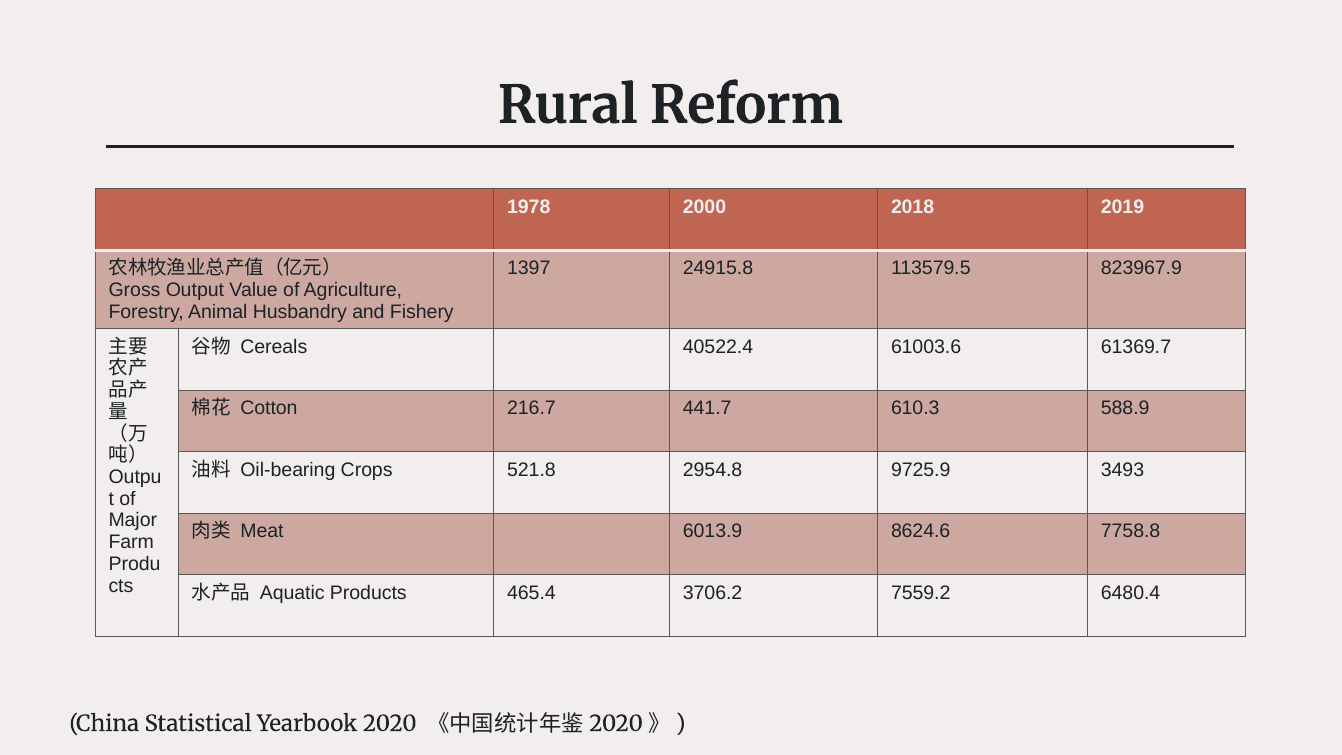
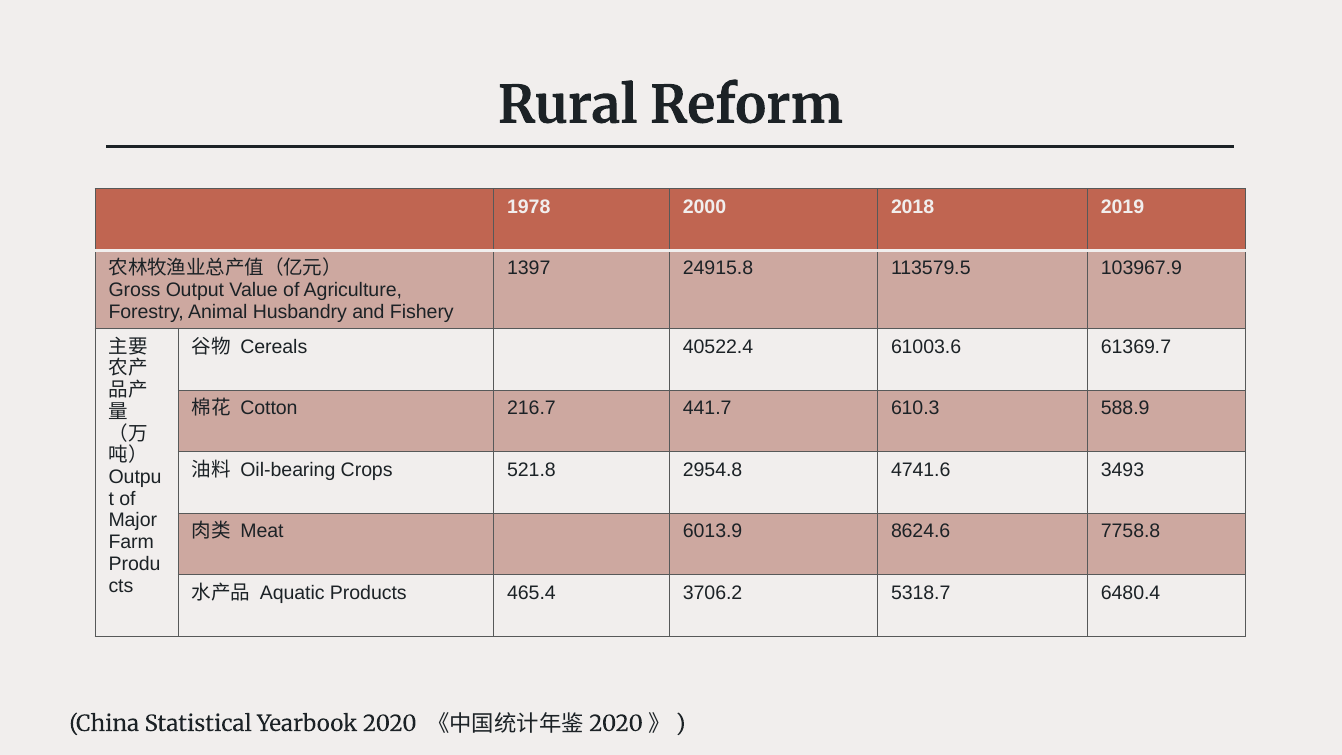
823967.9: 823967.9 -> 103967.9 (1141, 268)
9725.9: 9725.9 -> 4741.6 (921, 470)
7559.2: 7559.2 -> 5318.7 (921, 593)
